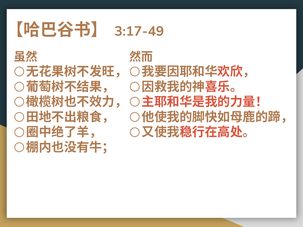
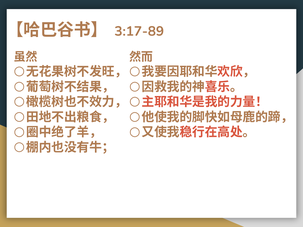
3:17-49: 3:17-49 -> 3:17-89 (139, 31)
